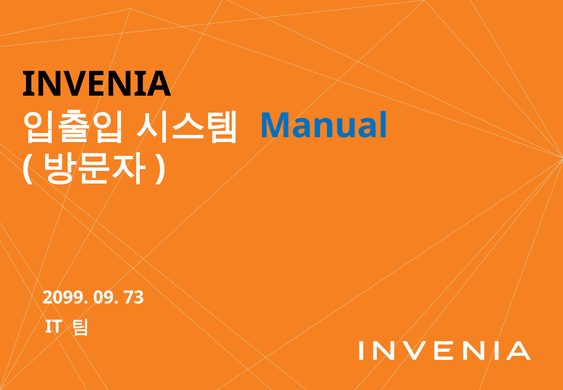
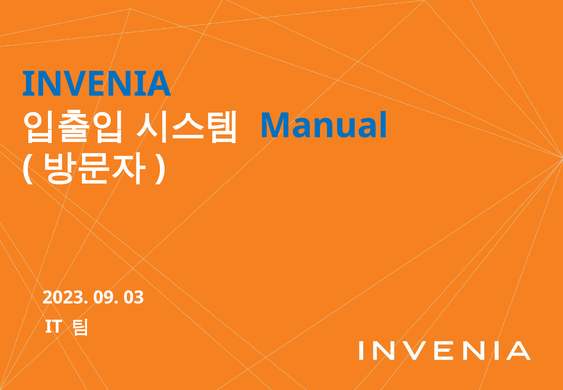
INVENIA colour: black -> blue (96, 84)
2099: 2099 -> 2023 (65, 297)
73: 73 -> 03 (134, 297)
